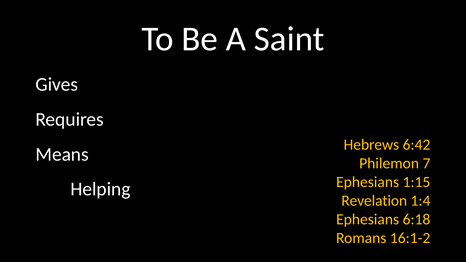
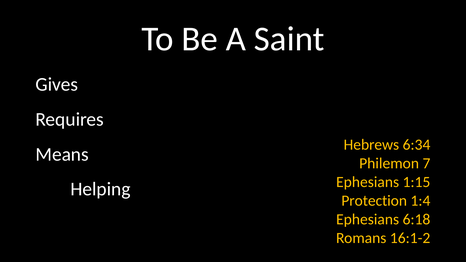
6:42: 6:42 -> 6:34 (416, 145)
Revelation: Revelation -> Protection (374, 201)
